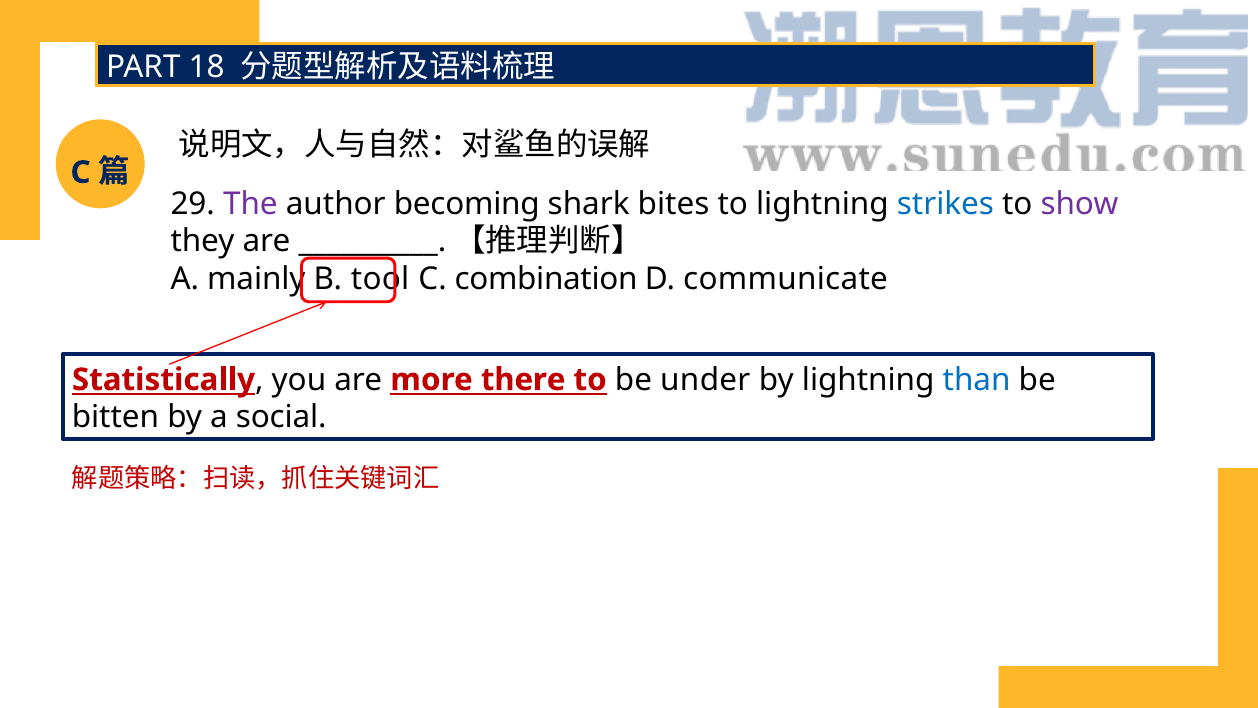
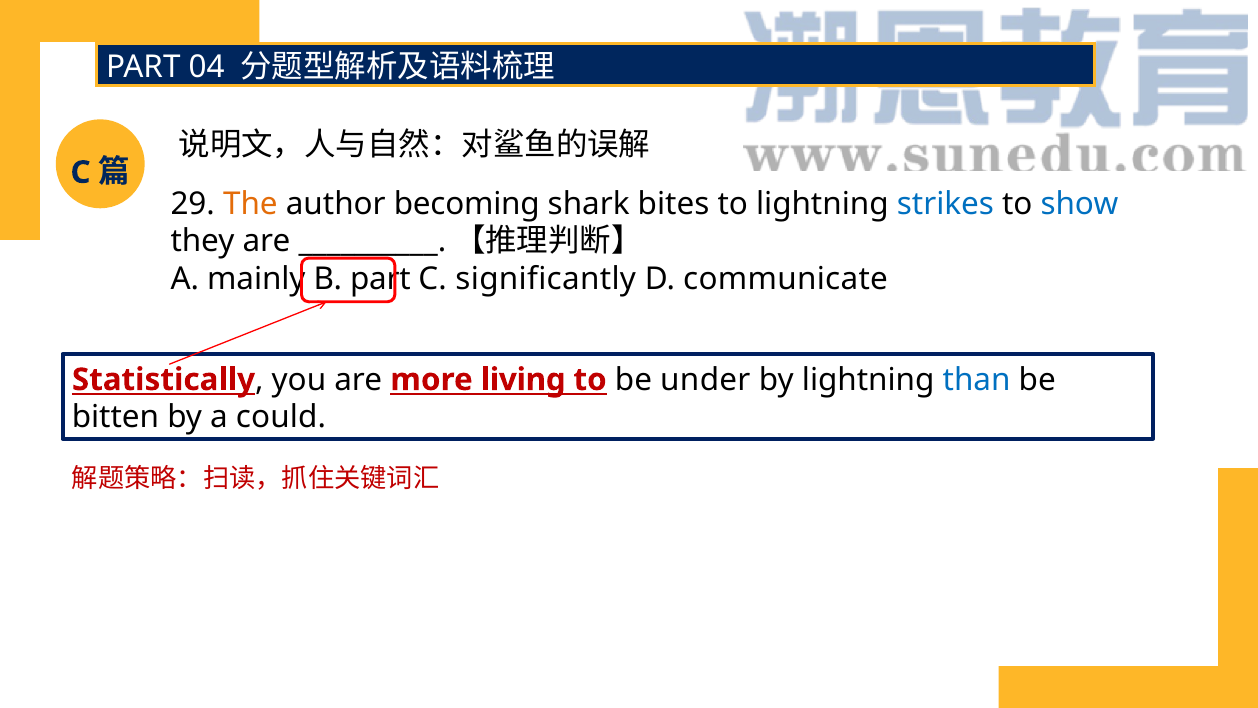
18: 18 -> 04 (207, 67)
The colour: purple -> orange (250, 204)
show colour: purple -> blue (1080, 204)
B tool: tool -> part (380, 279)
combination: combination -> significantly (546, 279)
there: there -> living (523, 379)
social: social -> could (281, 417)
